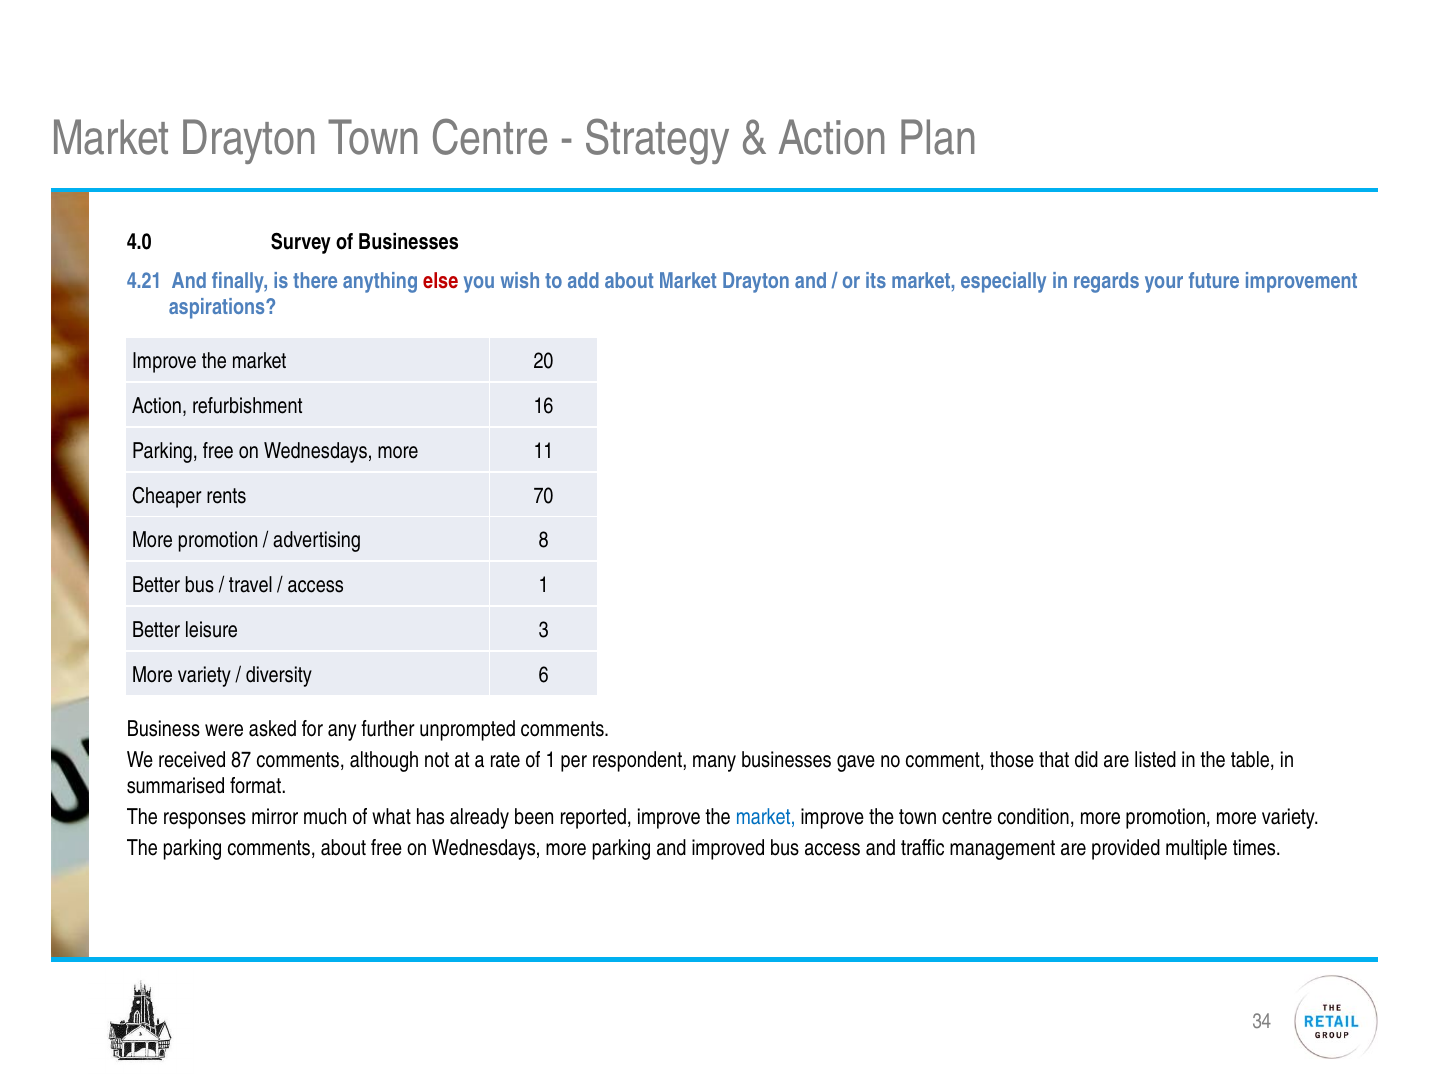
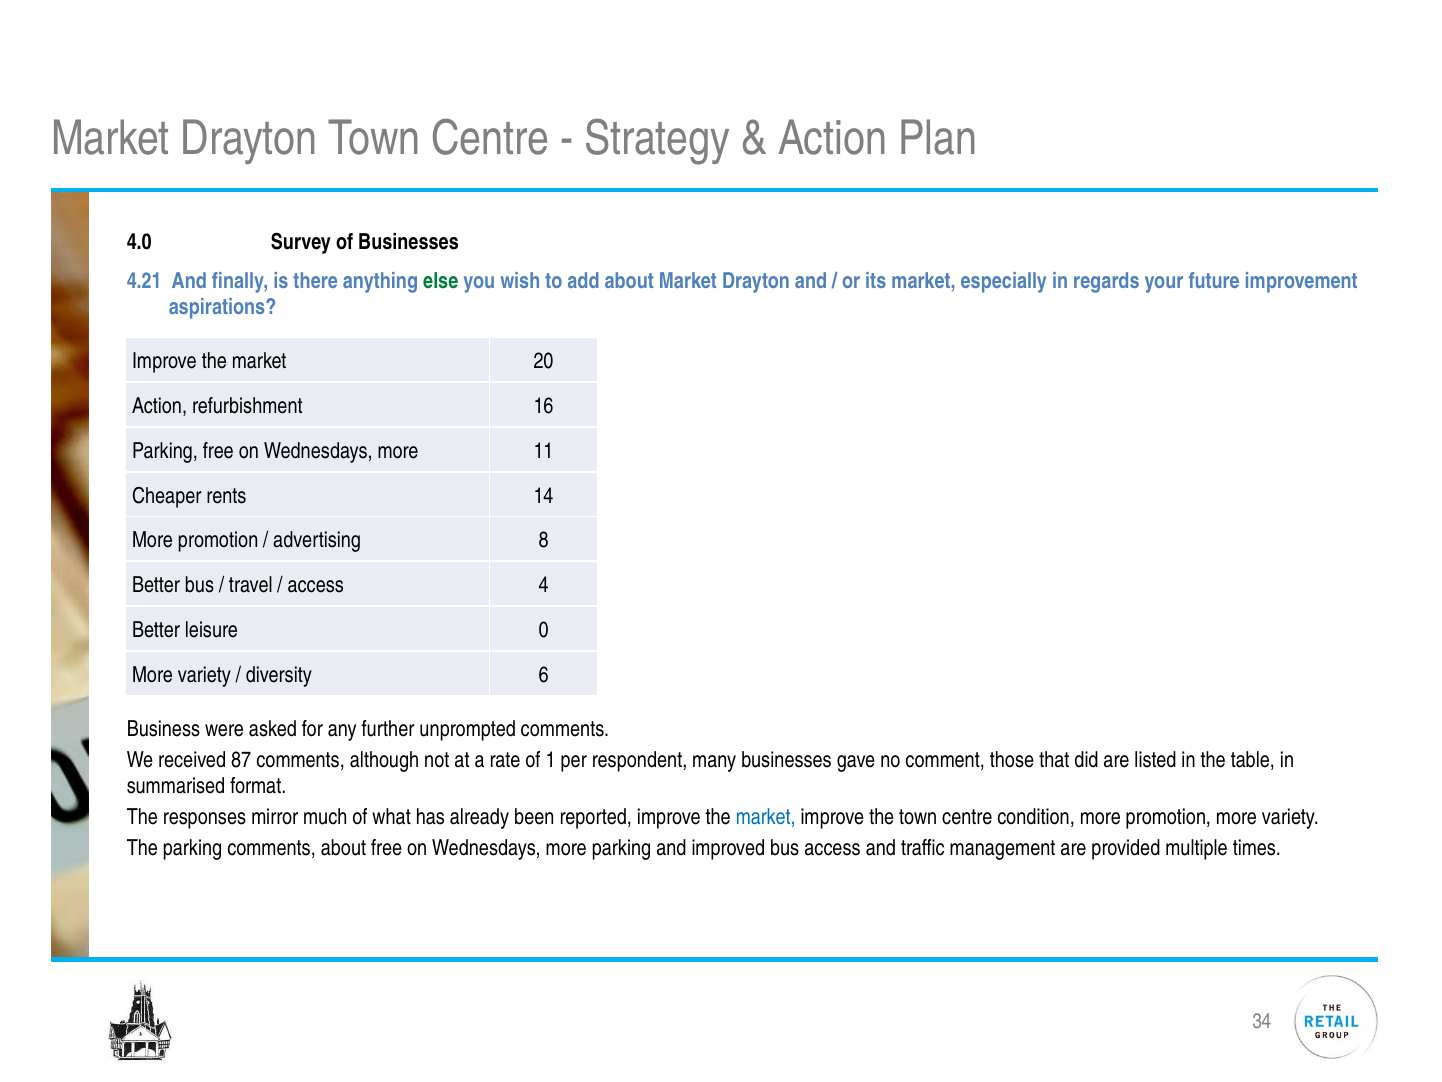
else colour: red -> green (441, 281)
70: 70 -> 14 (544, 496)
access 1: 1 -> 4 (544, 585)
3: 3 -> 0 (544, 630)
